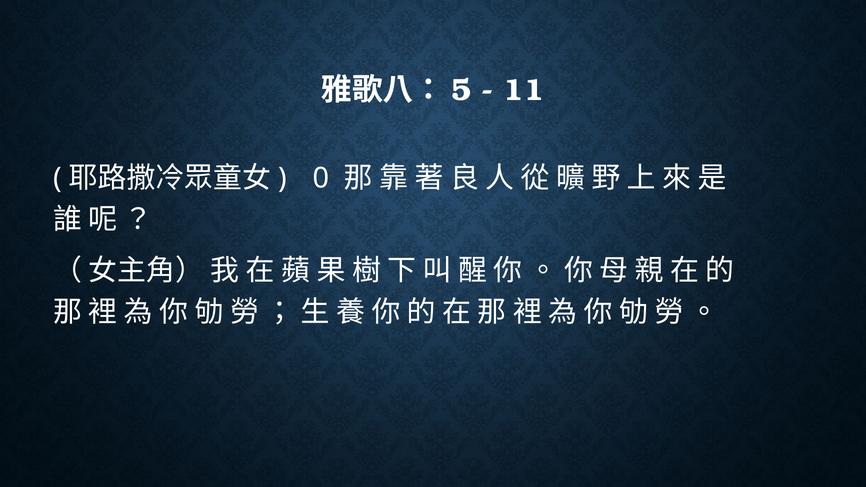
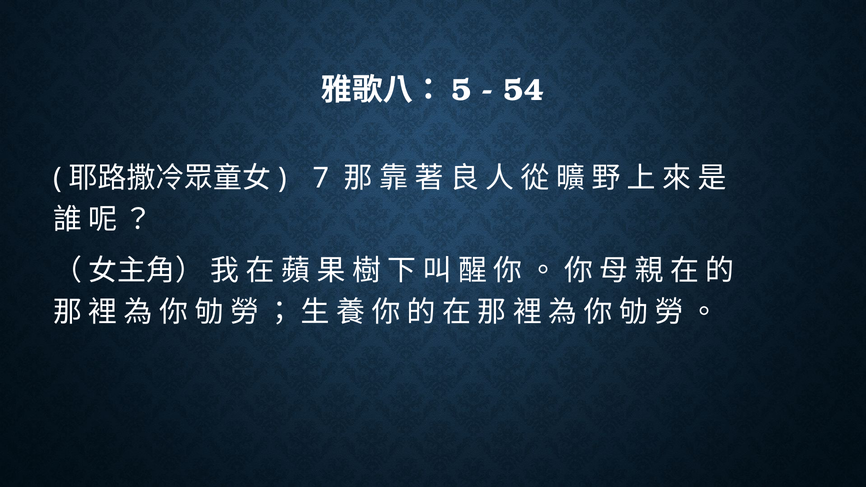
11: 11 -> 54 (524, 90)
0: 0 -> 7 (321, 178)
